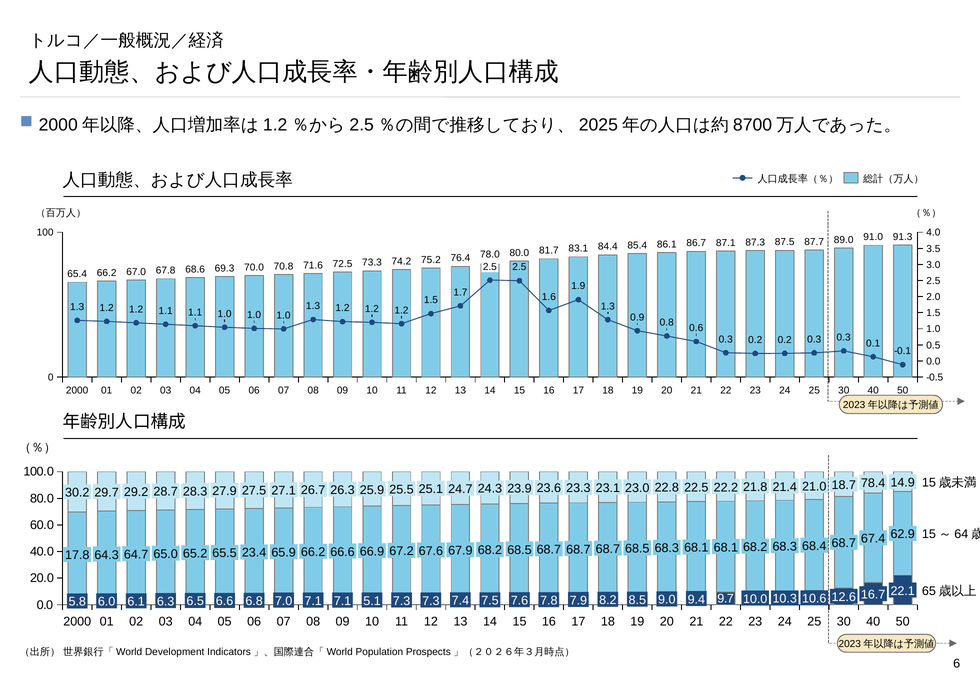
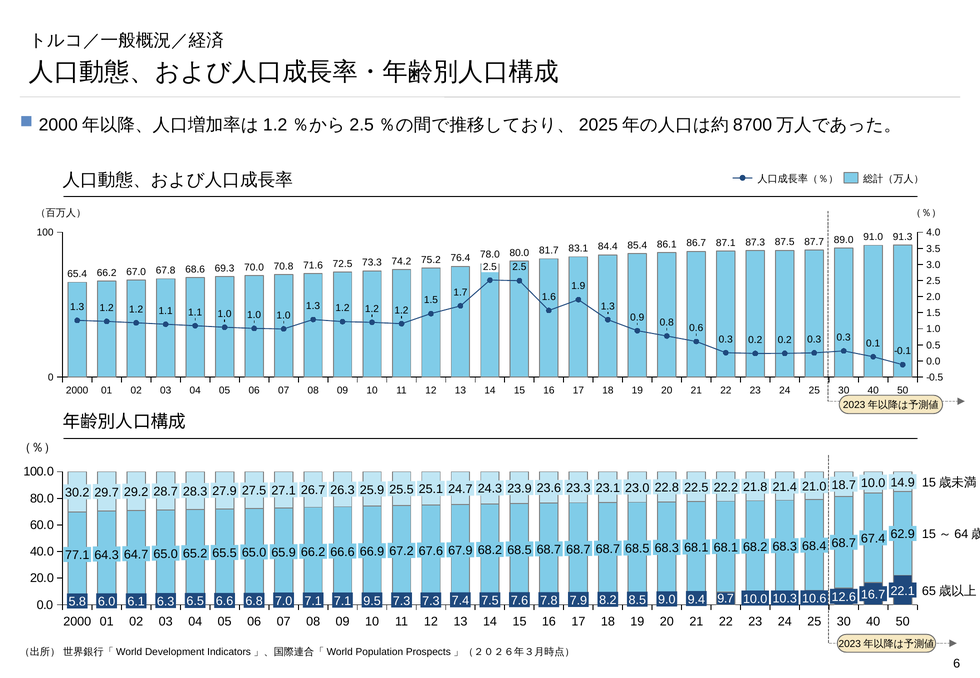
78.4: 78.4 -> 10.0 (873, 483)
23.4: 23.4 -> 65.0 (254, 553)
17.8: 17.8 -> 77.1 (77, 556)
5.1: 5.1 -> 9.5 (372, 601)
